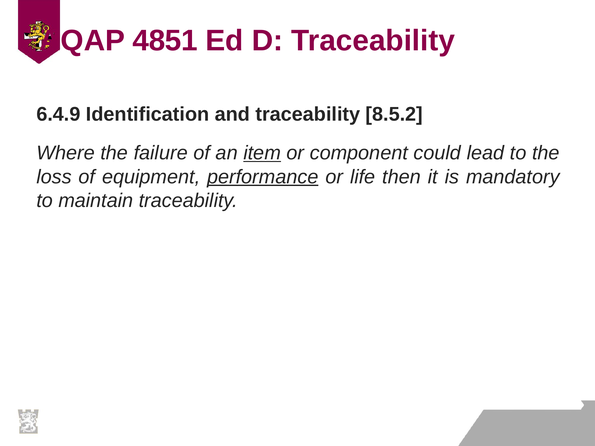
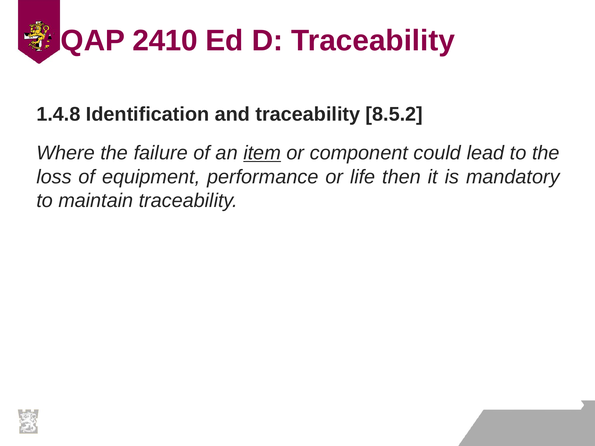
4851: 4851 -> 2410 (165, 41)
6.4.9: 6.4.9 -> 1.4.8 (58, 114)
performance underline: present -> none (263, 177)
